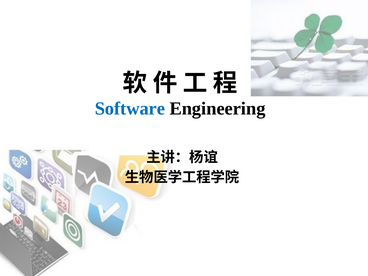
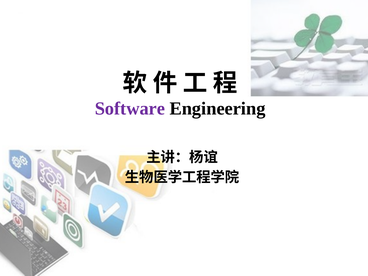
Software colour: blue -> purple (130, 109)
